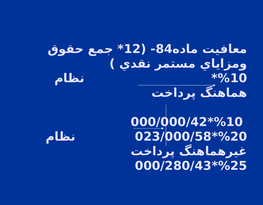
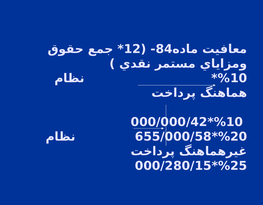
023/000/58: 023/000/58 -> 655/000/58 (173, 137)
000/280/43: 000/280/43 -> 000/280/15 (173, 166)
